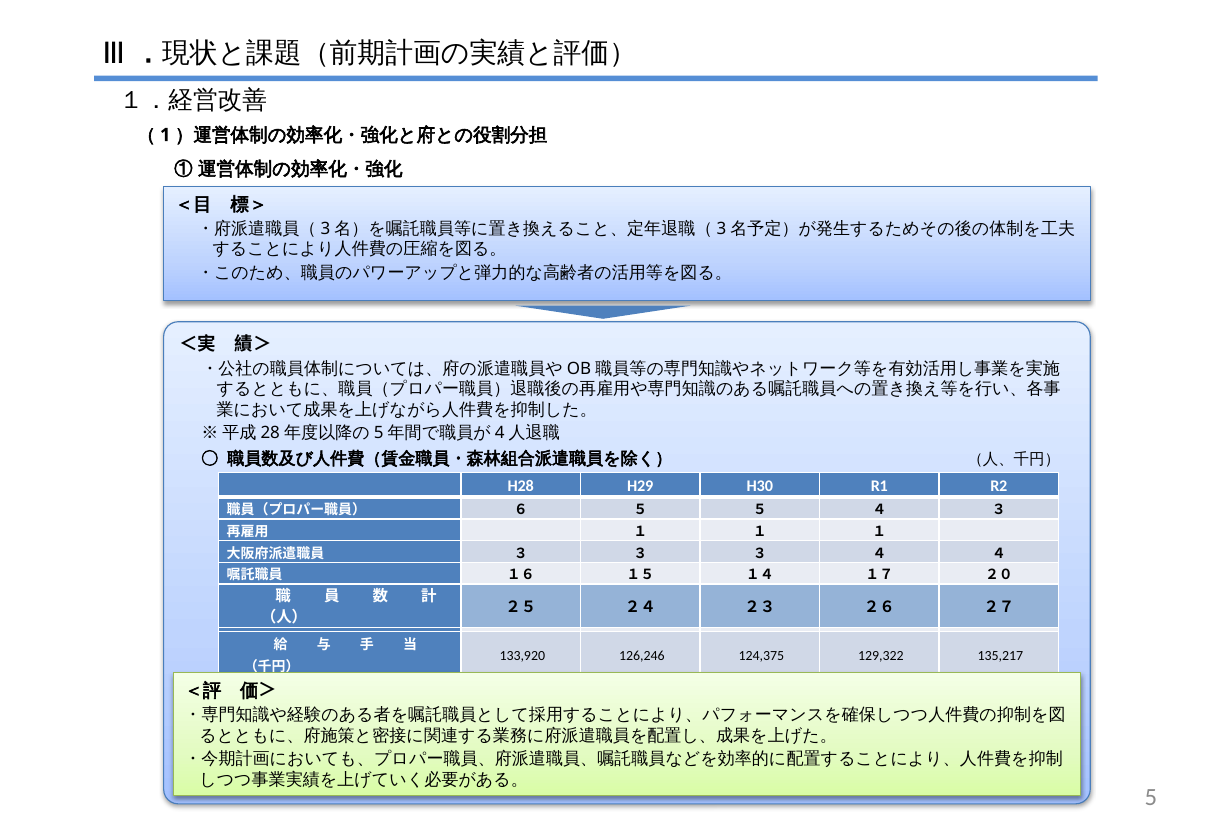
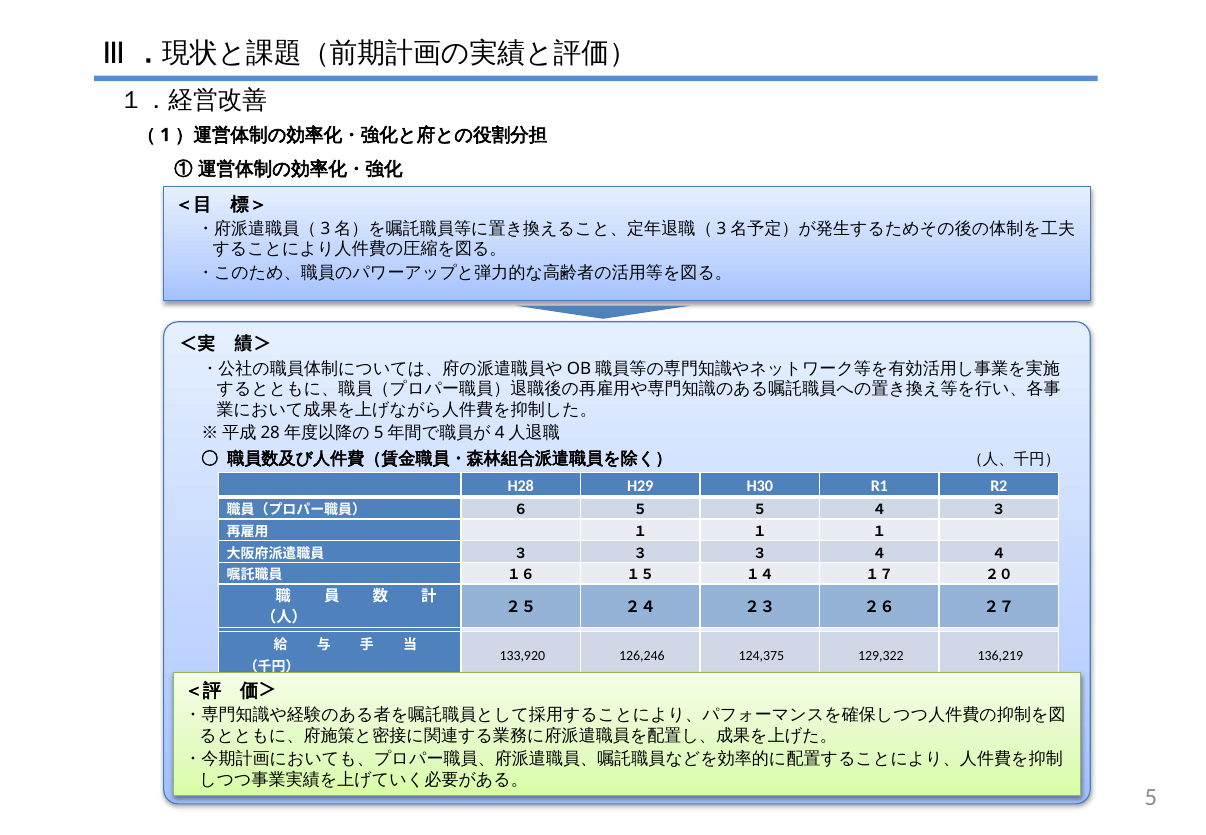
135,217: 135,217 -> 136,219 (1000, 656)
